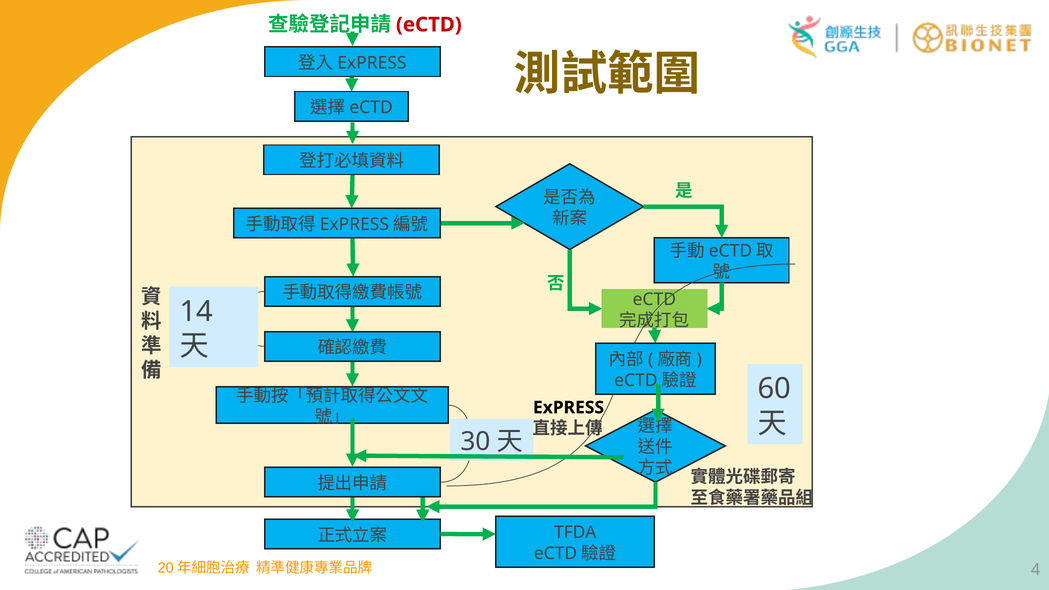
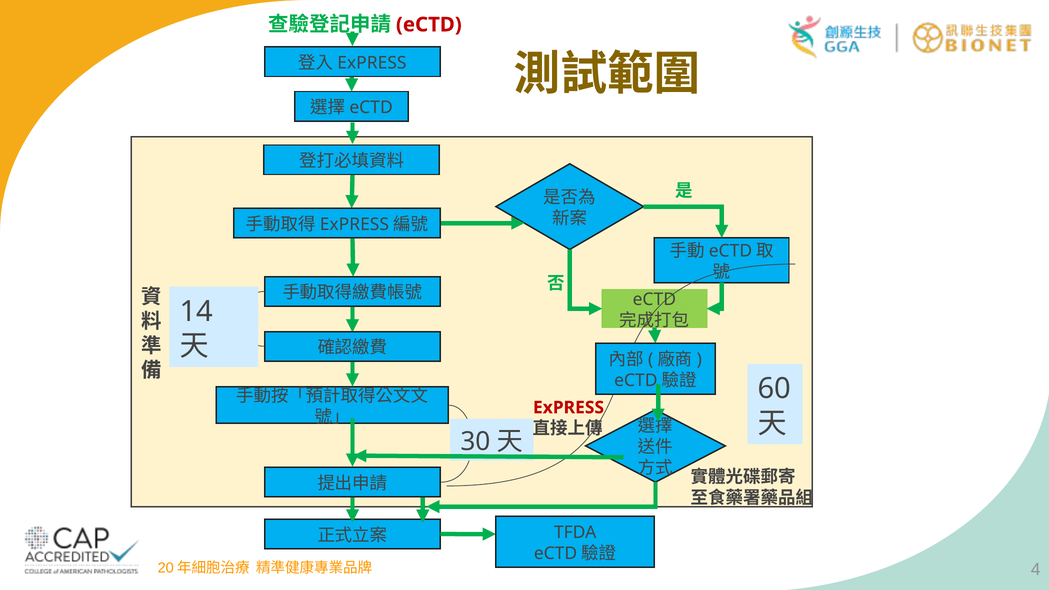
ExPRESS colour: black -> red (569, 408)
